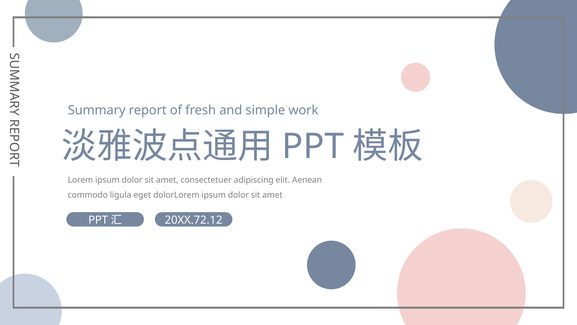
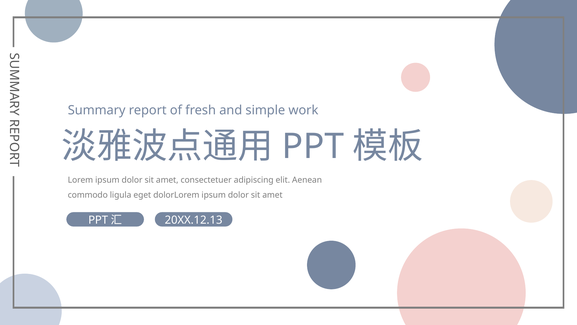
20XX.72.12: 20XX.72.12 -> 20XX.12.13 (194, 220)
